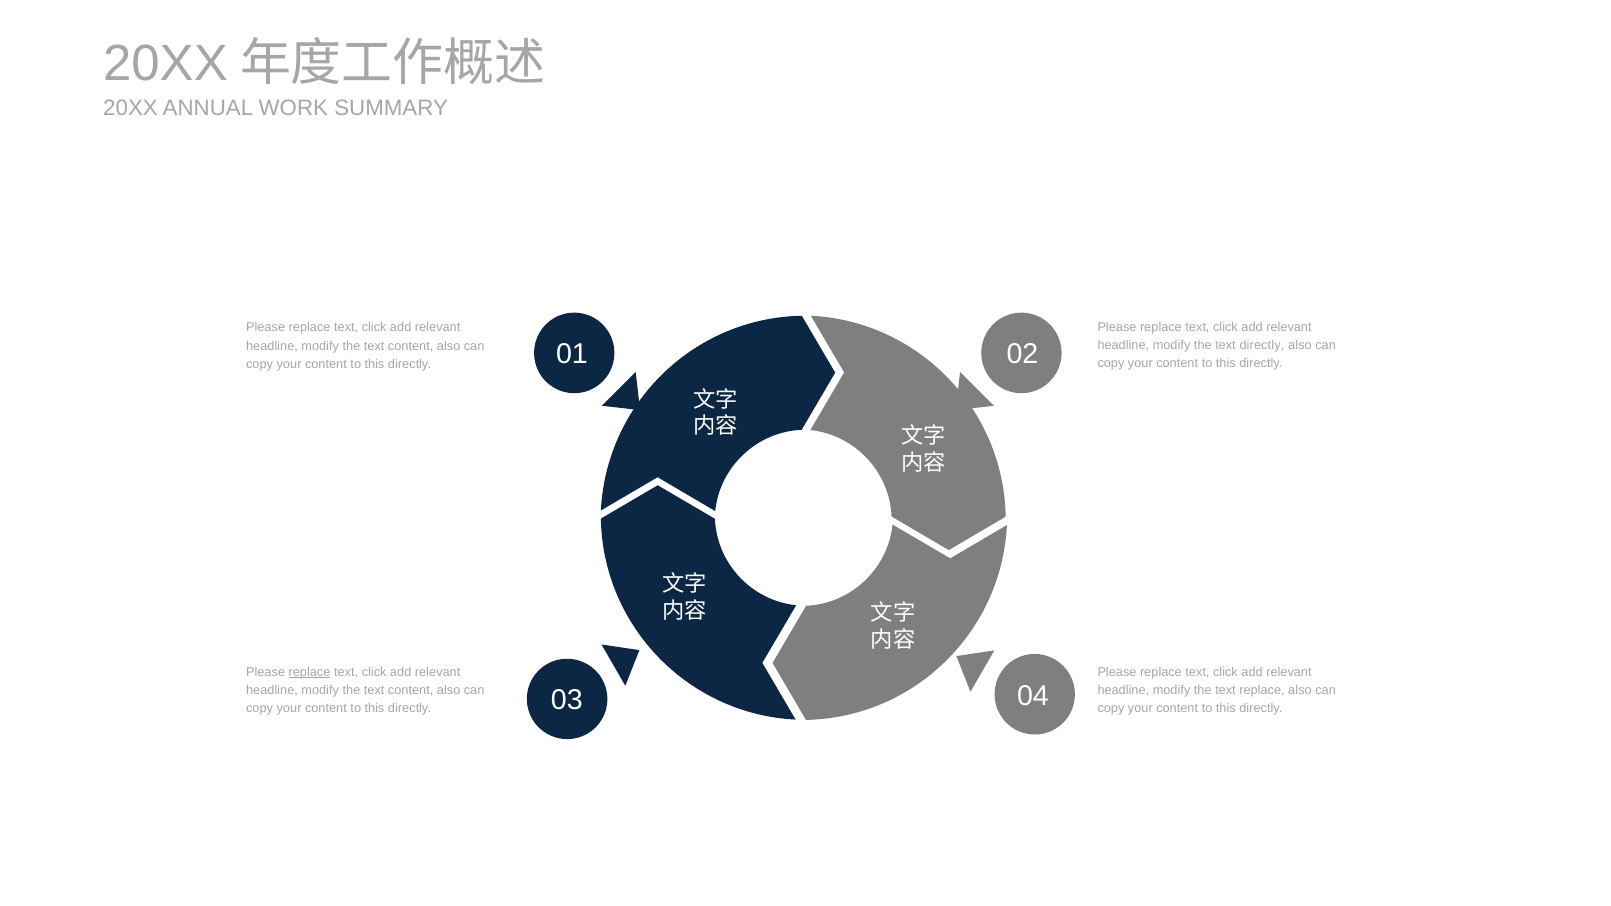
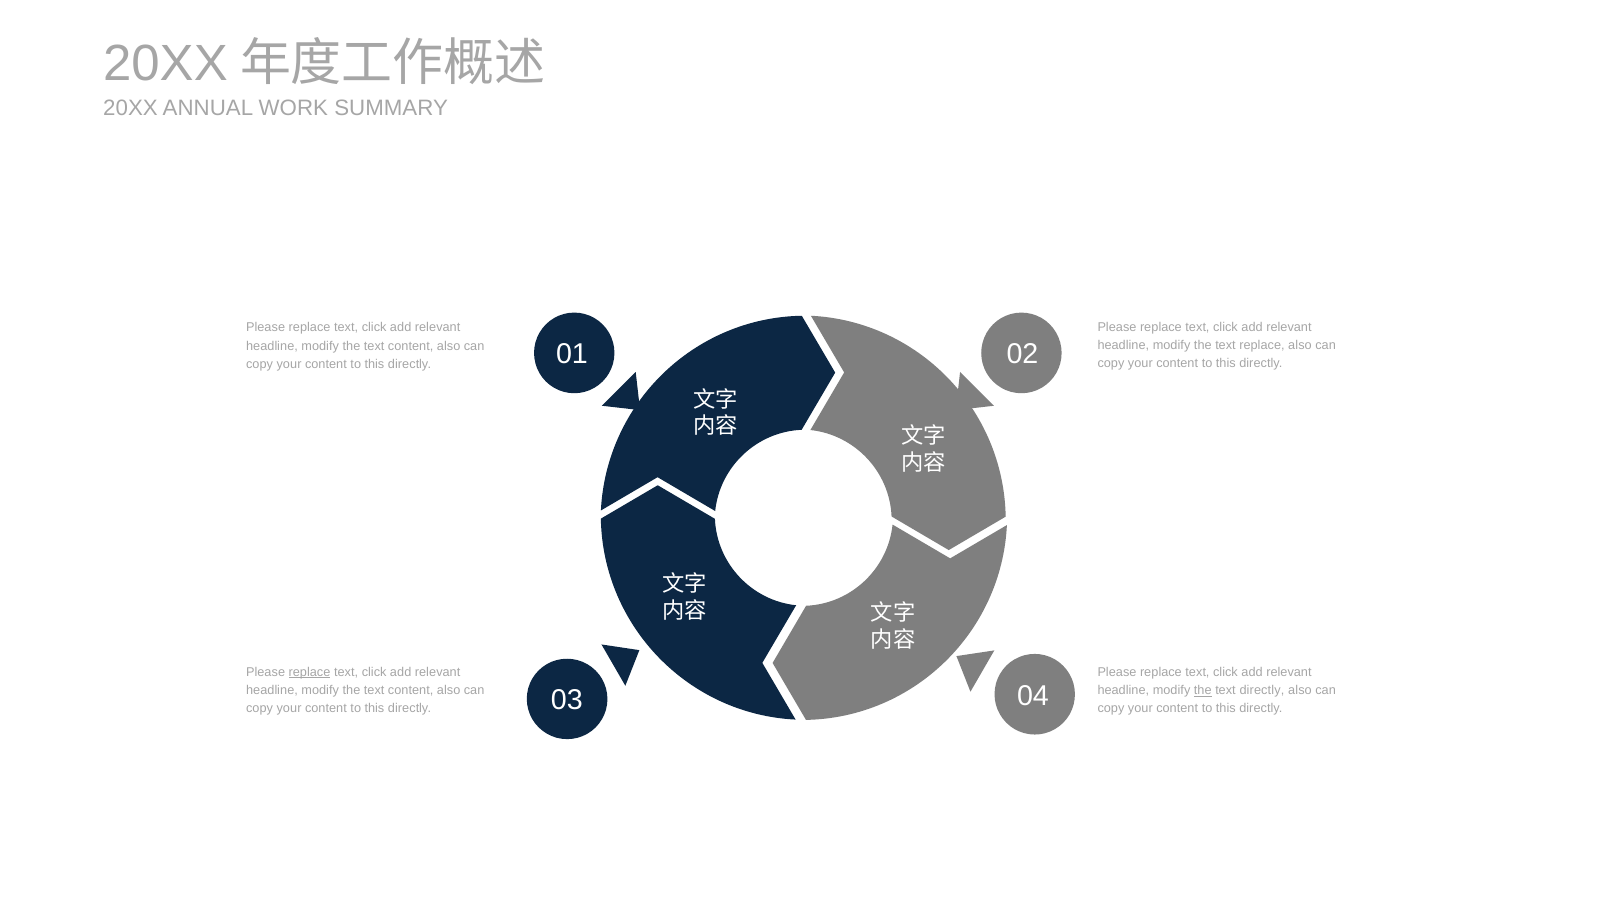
text directly: directly -> replace (1262, 345)
the underline: none -> present (1203, 691)
text replace: replace -> directly (1262, 691)
